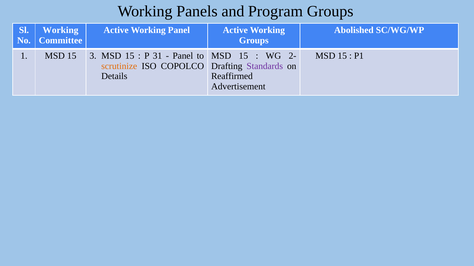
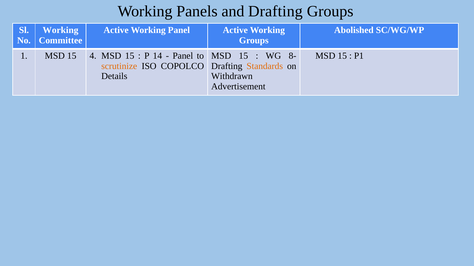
and Program: Program -> Drafting (275, 11)
3: 3 -> 4 (93, 56)
31: 31 -> 14 (157, 56)
2-: 2- -> 8- (293, 56)
Standards colour: purple -> orange (265, 66)
Reaffirmed: Reaffirmed -> Withdrawn (232, 76)
